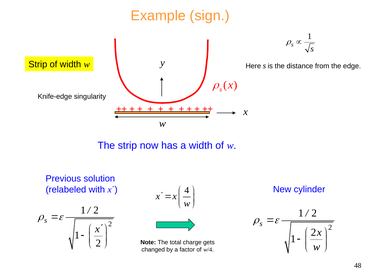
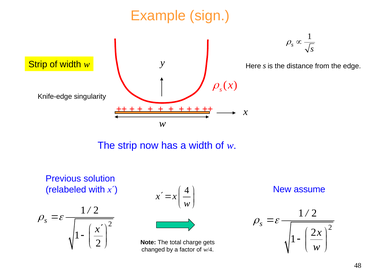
cylinder: cylinder -> assume (310, 189)
